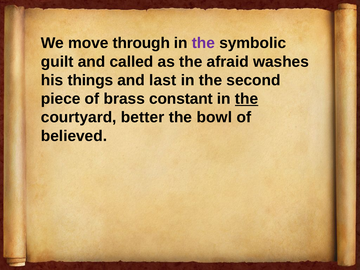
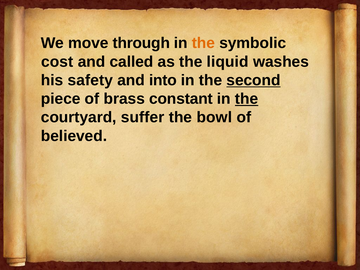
the colour: purple -> orange (203, 43)
guilt: guilt -> cost (57, 62)
afraid: afraid -> liquid (228, 62)
things: things -> safety (90, 80)
last: last -> into (163, 80)
second underline: none -> present (253, 80)
better: better -> suffer (143, 117)
